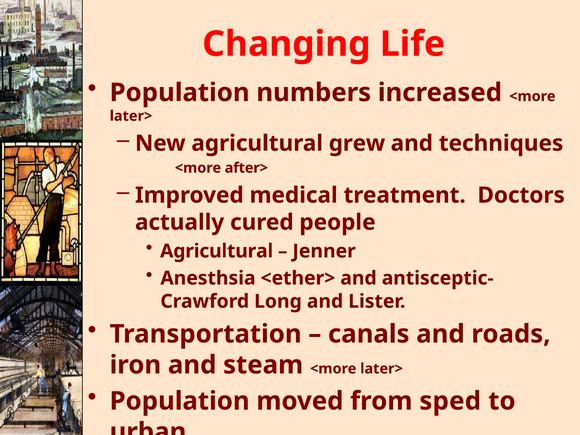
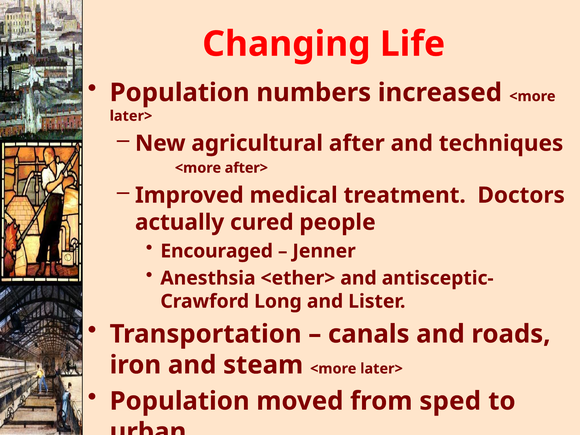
grew: grew -> after (357, 143)
Agricultural: Agricultural -> Encouraged (217, 251)
